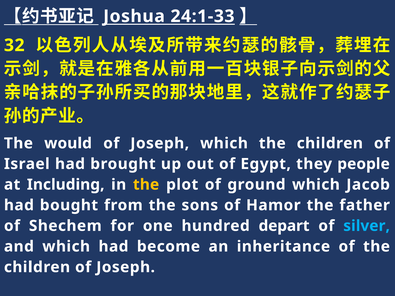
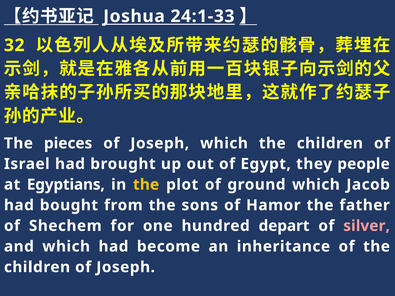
would: would -> pieces (68, 143)
Including: Including -> Egyptians (66, 185)
silver colour: light blue -> pink (367, 226)
